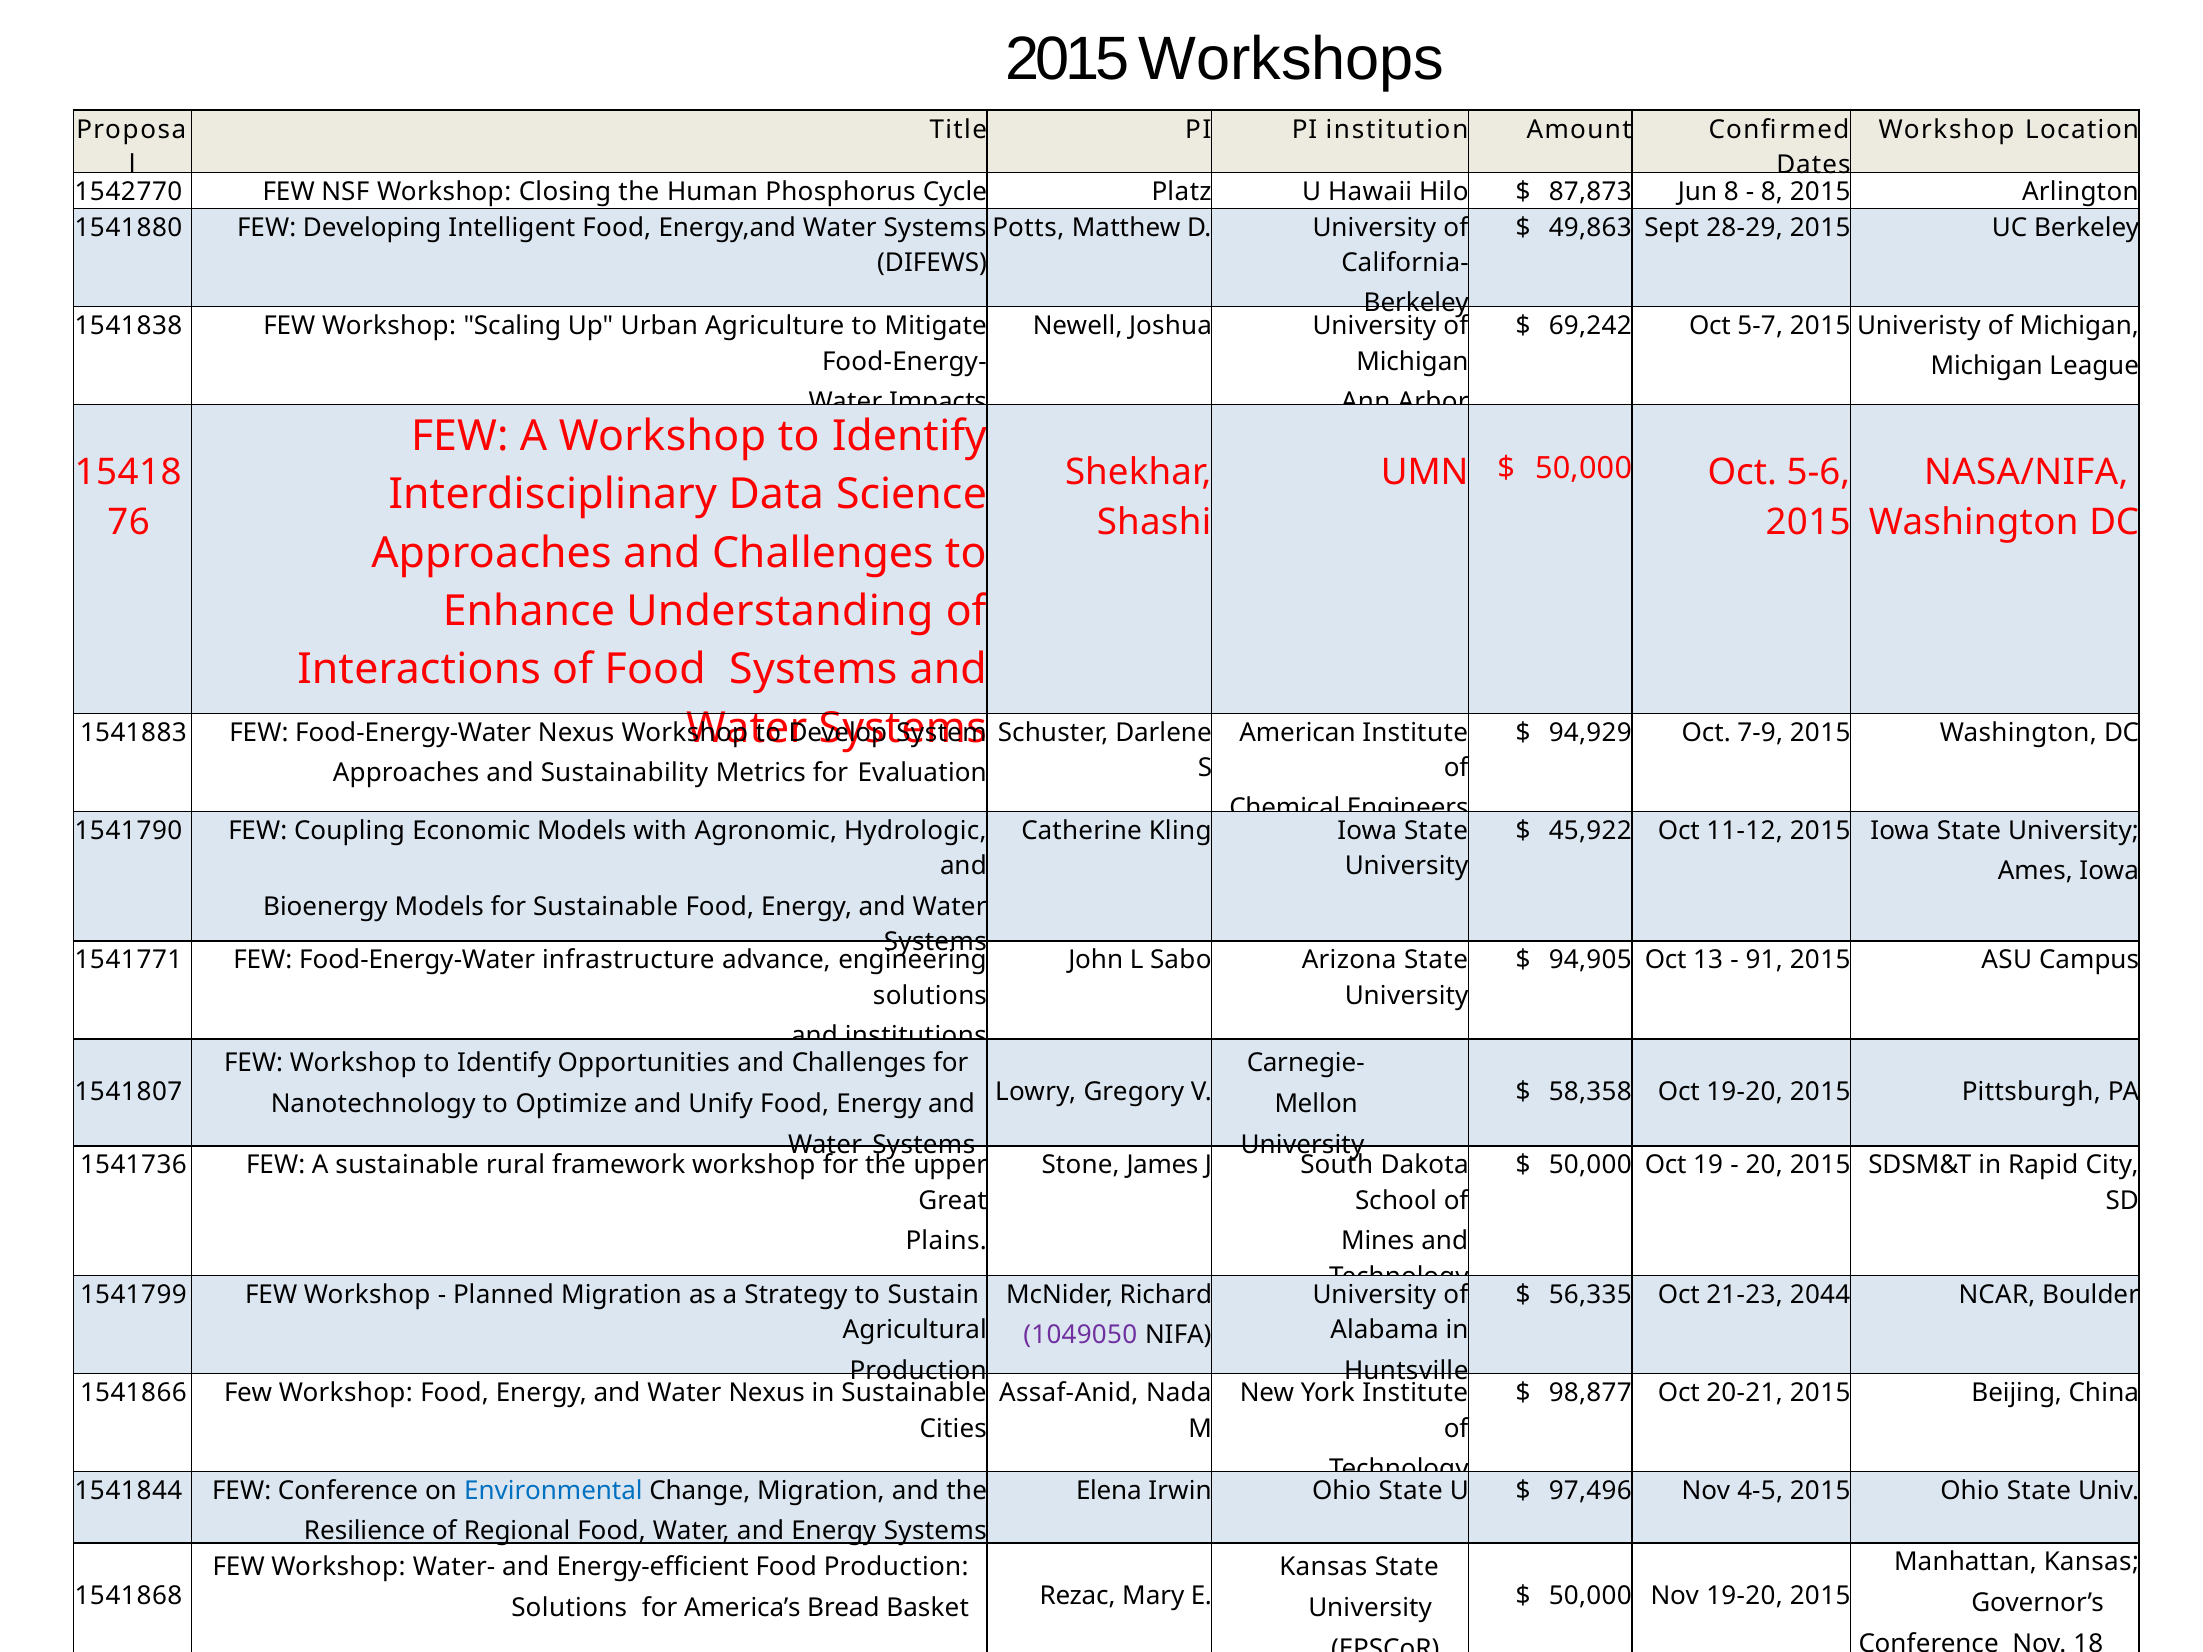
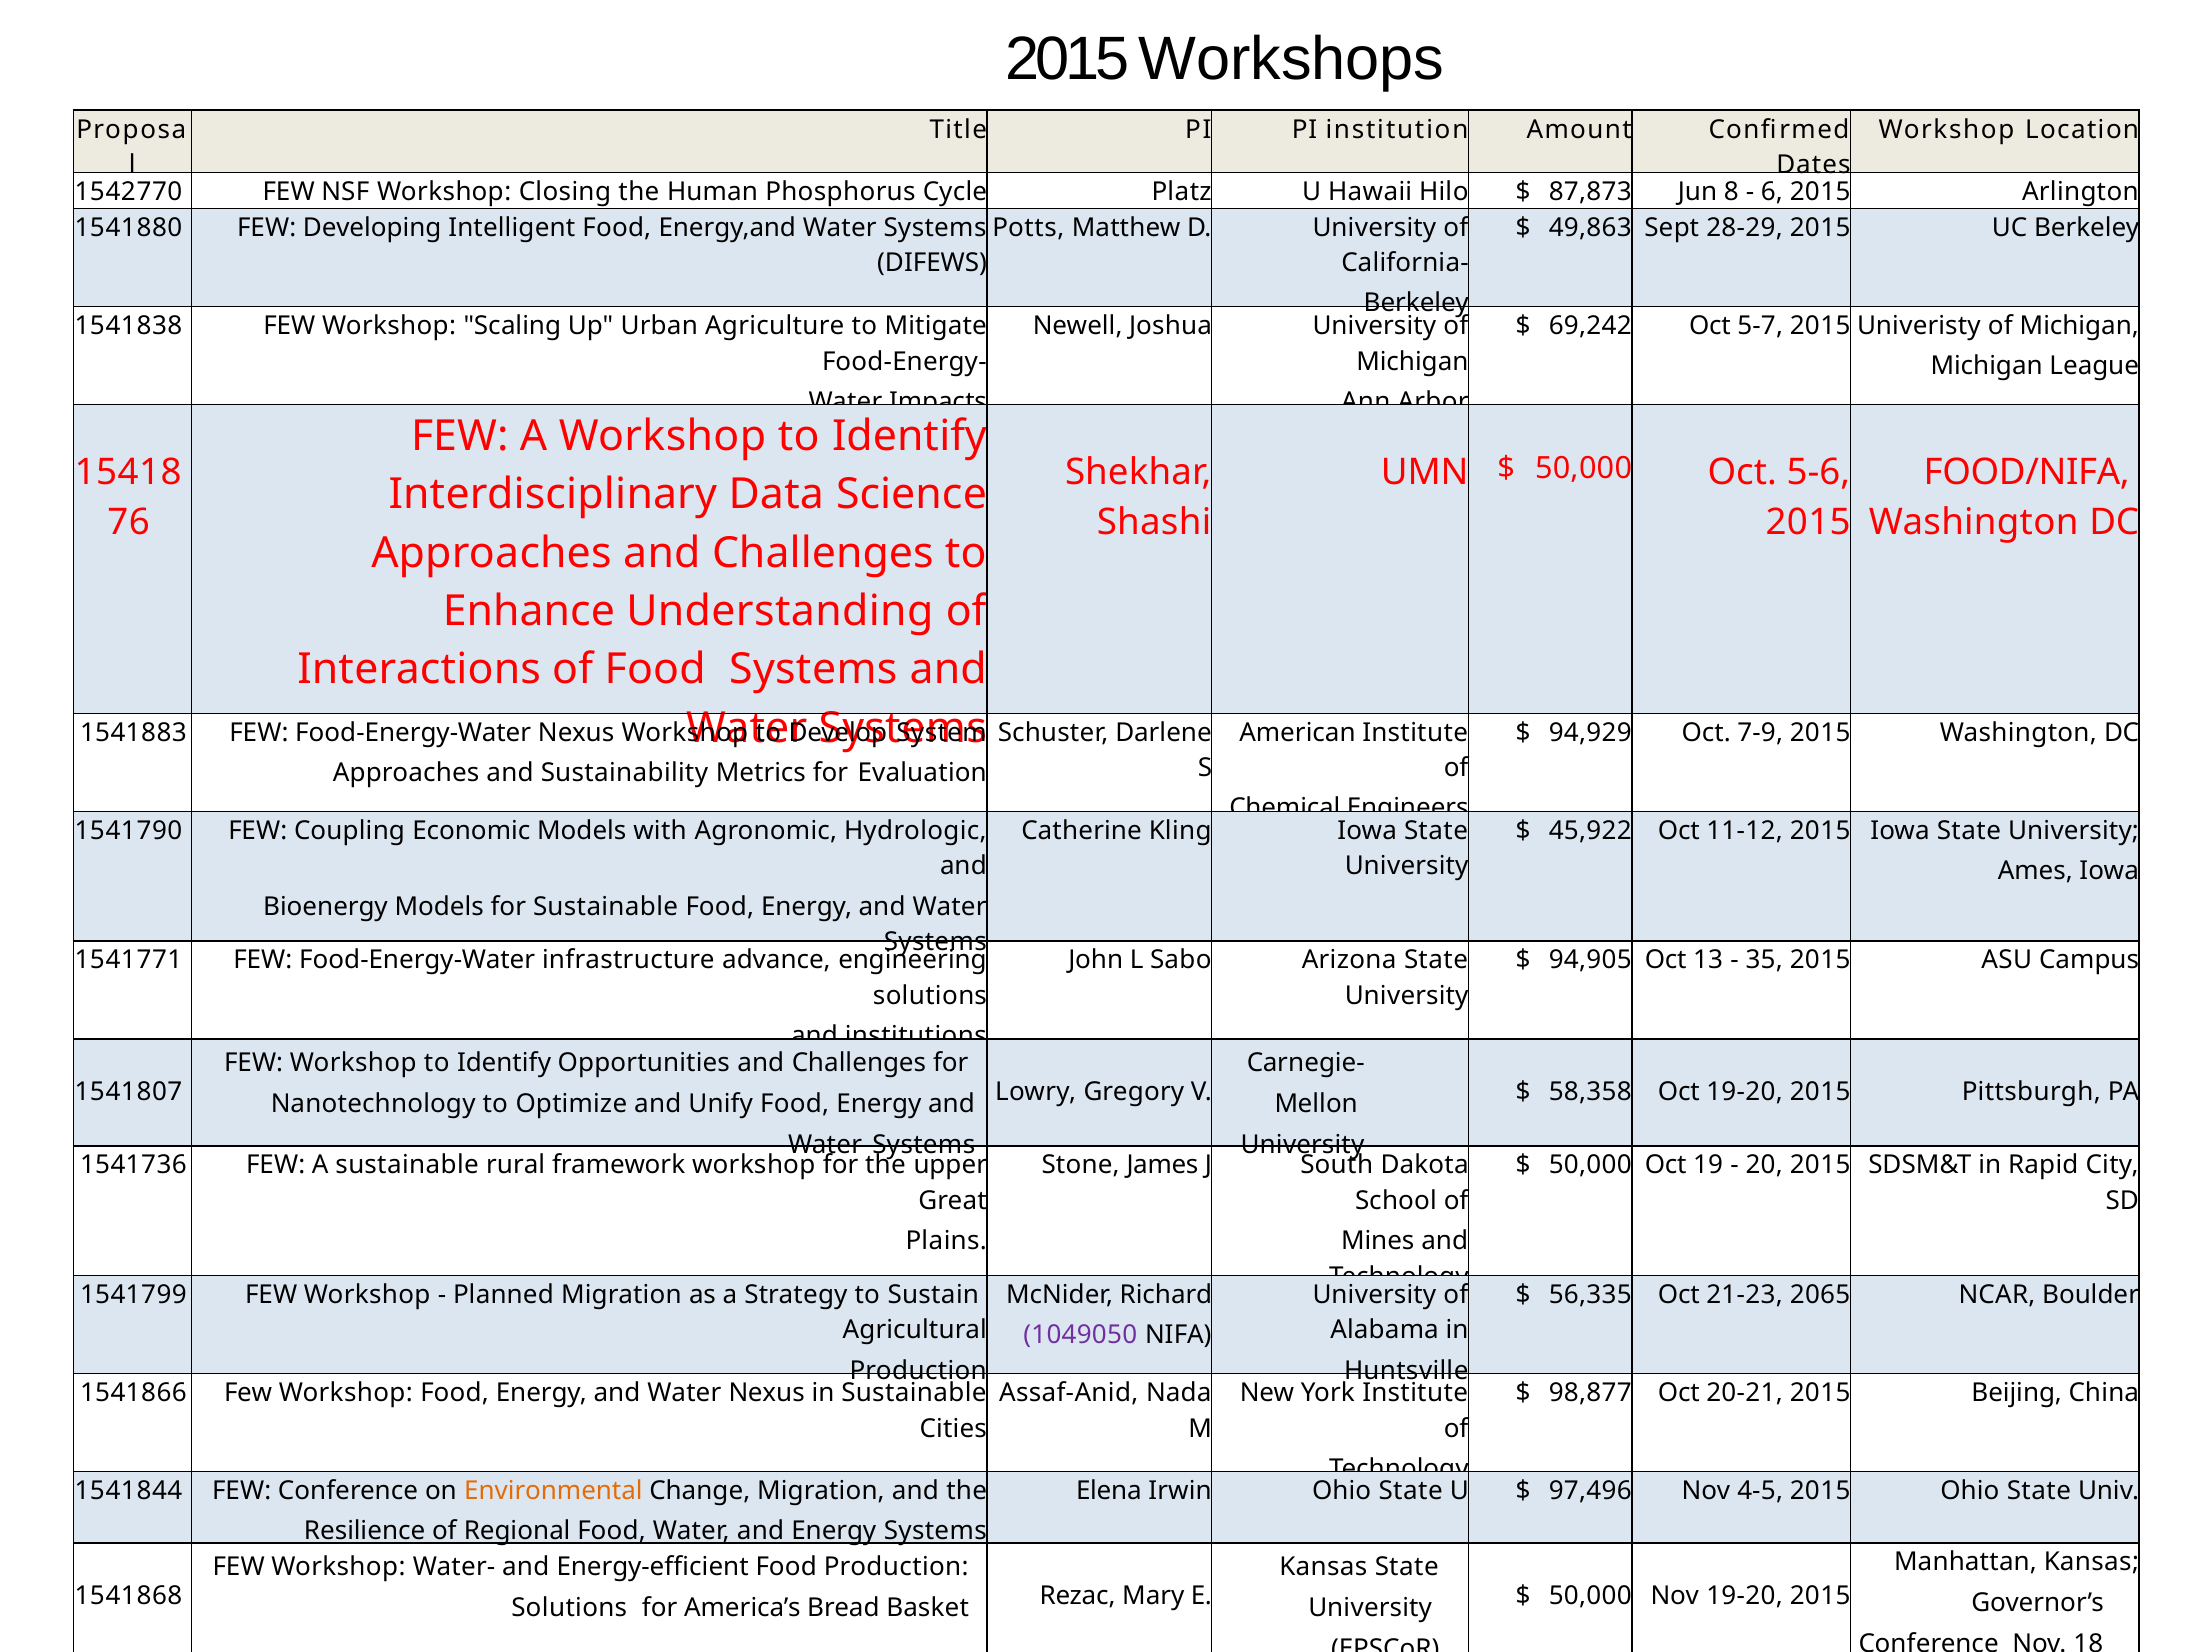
8: 8 -> 6 (1772, 192)
NASA/NIFA: NASA/NIFA -> FOOD/NIFA (2027, 473)
91: 91 -> 35 (1764, 960)
2044: 2044 -> 2065 (1820, 1295)
Environmental colour: blue -> orange (553, 1491)
